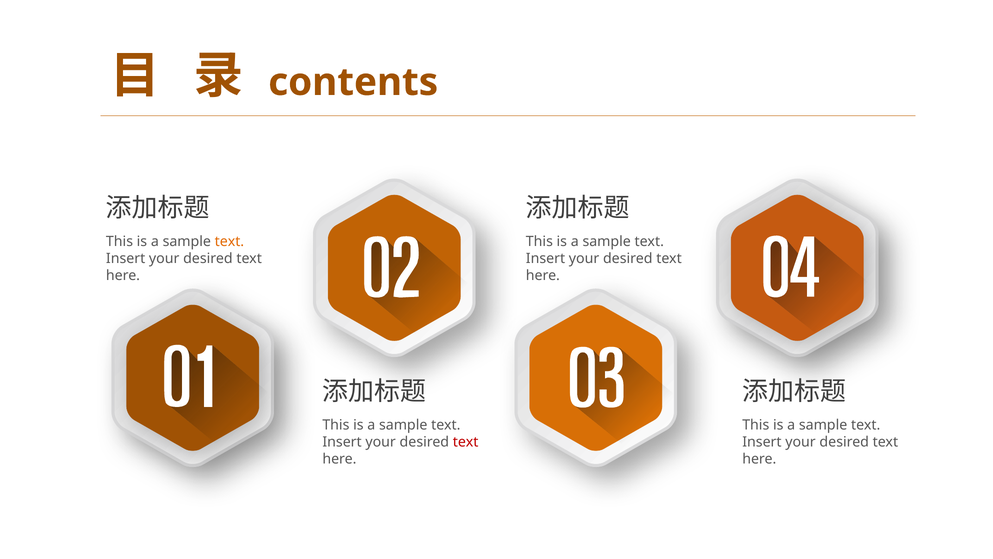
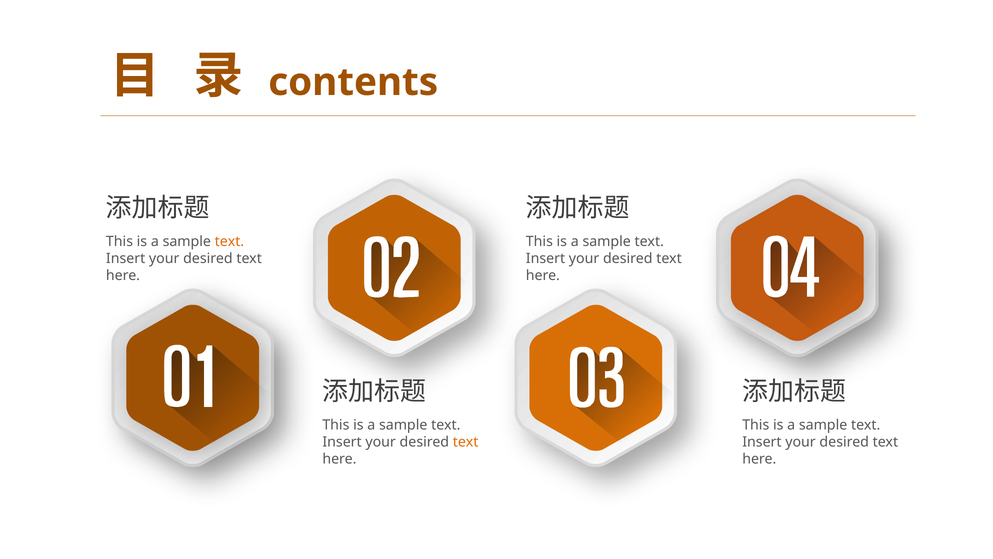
text colour: red -> orange (466, 442)
